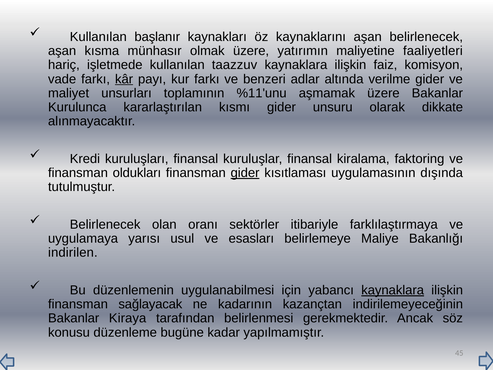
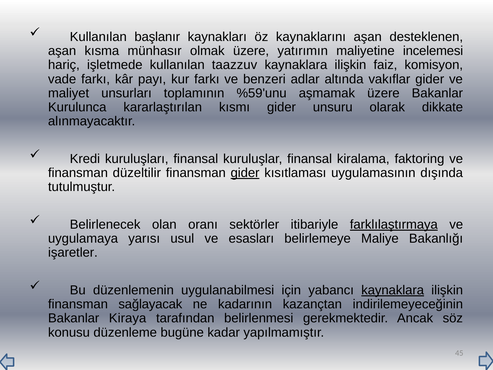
aşan belirlenecek: belirlenecek -> desteklenen (426, 37)
faaliyetleri: faaliyetleri -> incelemesi (433, 51)
kâr underline: present -> none (124, 79)
verilme: verilme -> vakıflar (389, 79)
%11'unu: %11'unu -> %59'unu (262, 93)
oldukları: oldukları -> düzeltilir (137, 173)
farklılaştırmaya underline: none -> present (394, 224)
indirilen: indirilen -> işaretler (73, 252)
